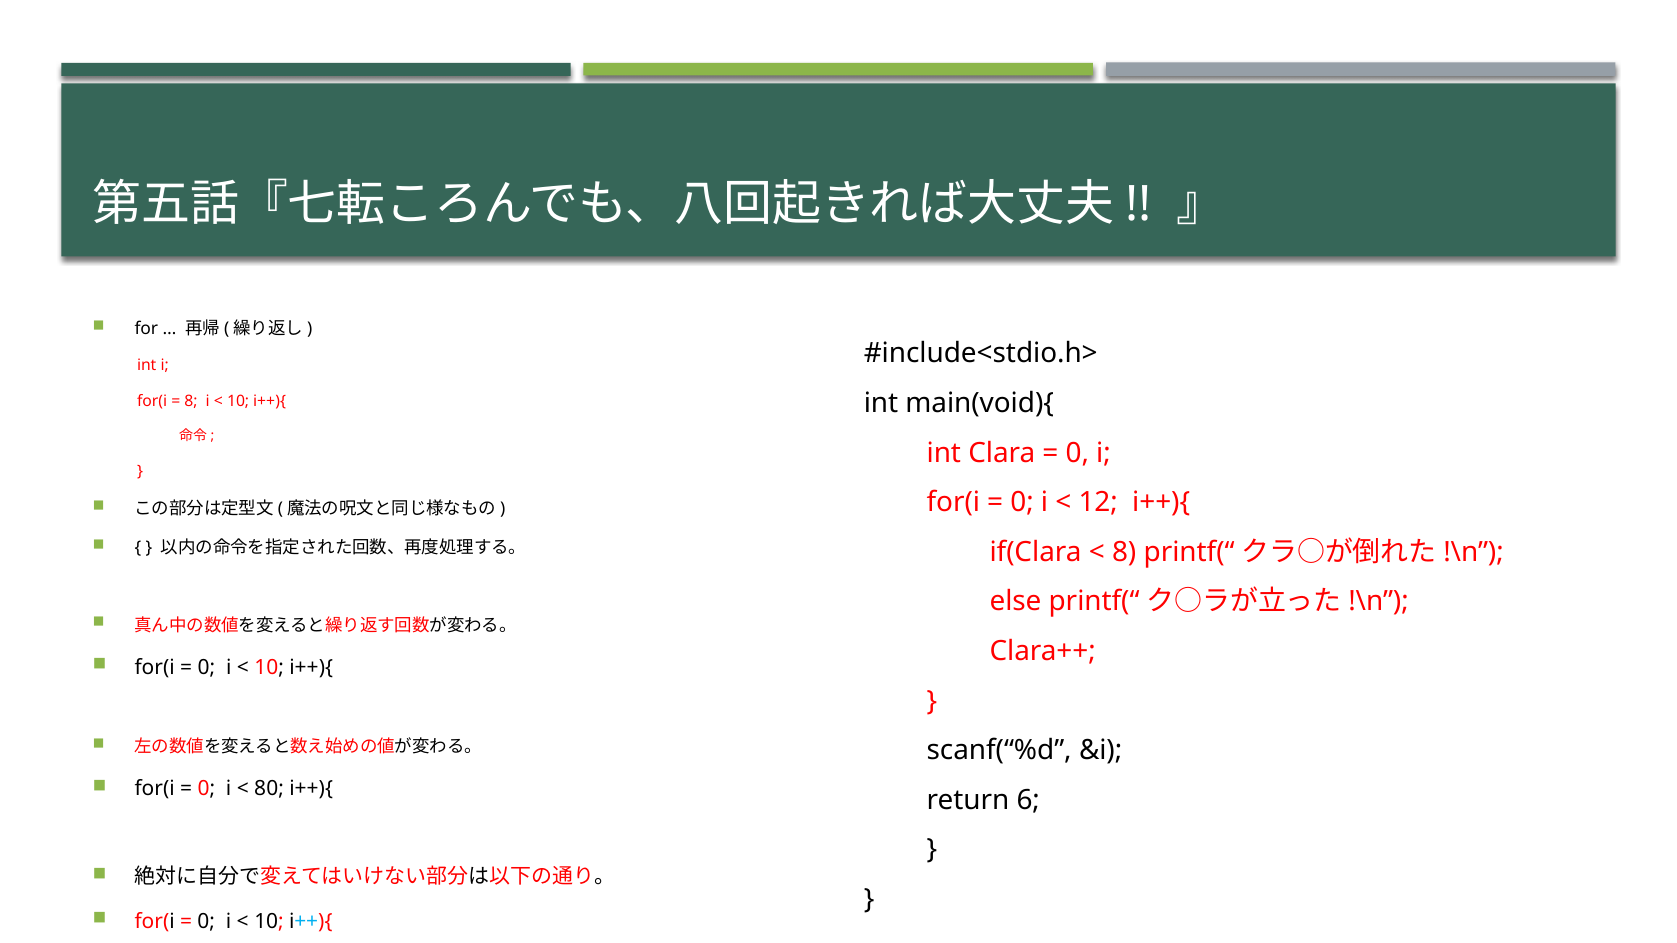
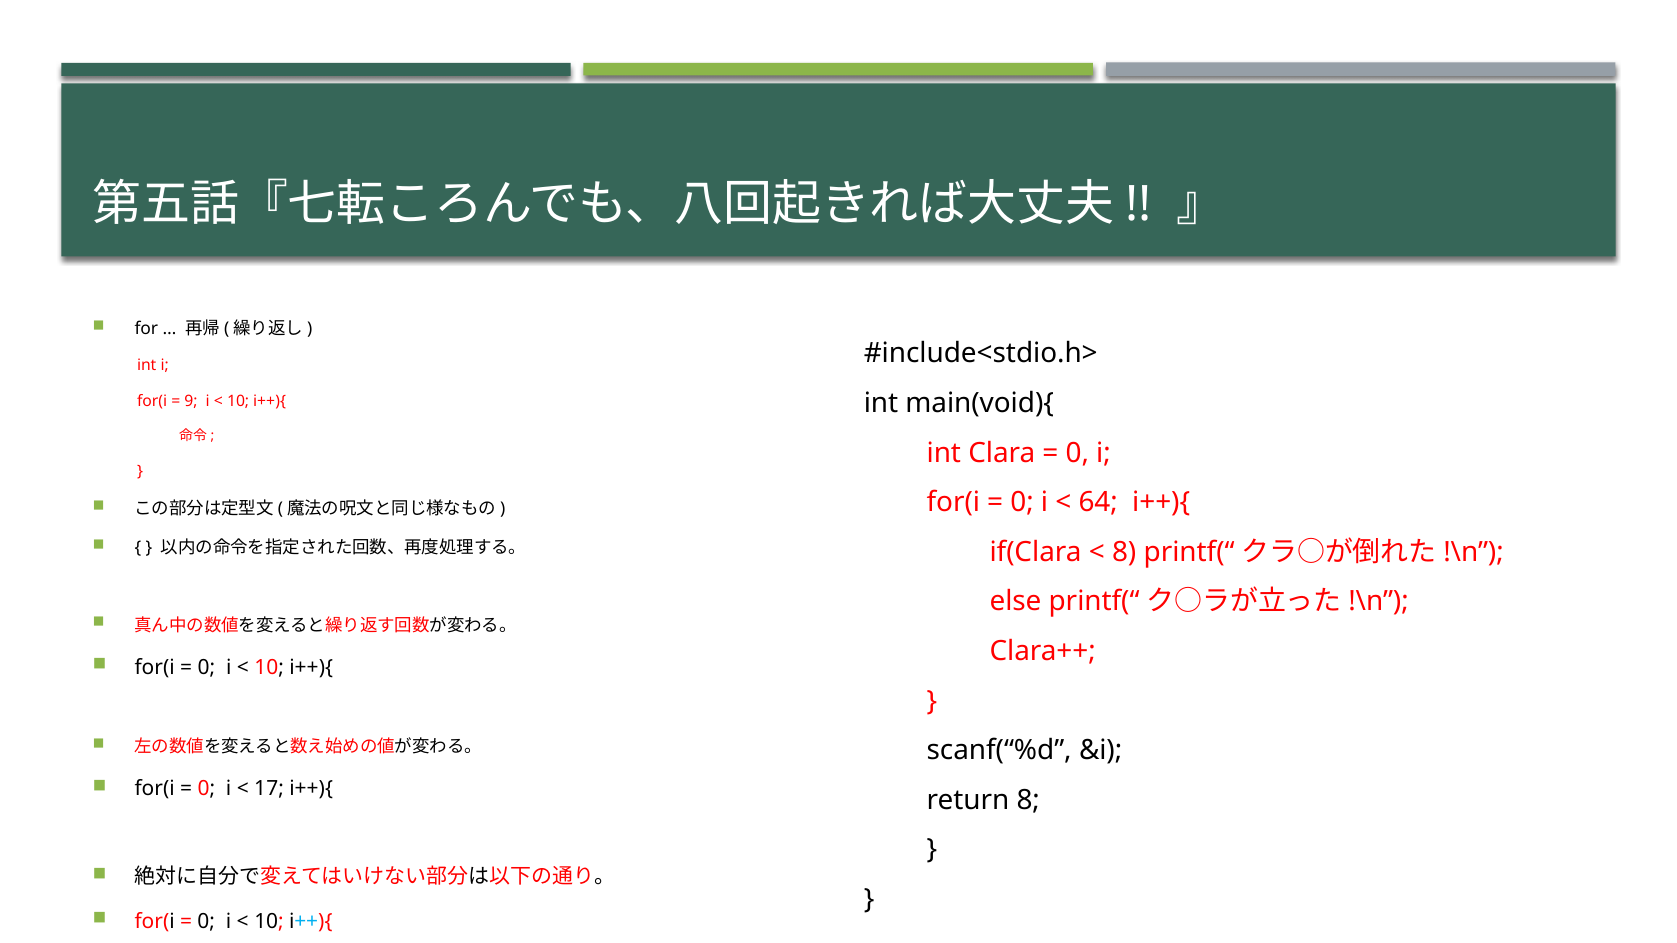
8: 8 -> 9 (191, 402)
12: 12 -> 64 (1098, 503)
80: 80 -> 17 (269, 789)
return 6: 6 -> 8 (1028, 800)
